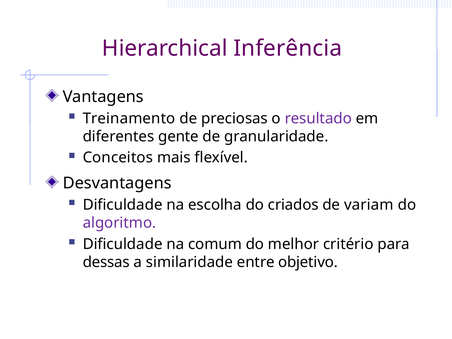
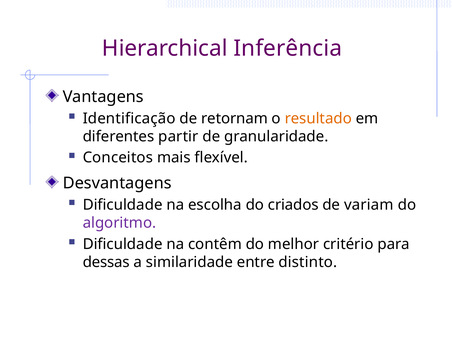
Treinamento: Treinamento -> Identificação (129, 119)
preciosas: preciosas -> retornam (235, 119)
resultado colour: purple -> orange (318, 119)
gente: gente -> partir (178, 137)
comum: comum -> contêm (215, 244)
objetivo: objetivo -> distinto (308, 262)
